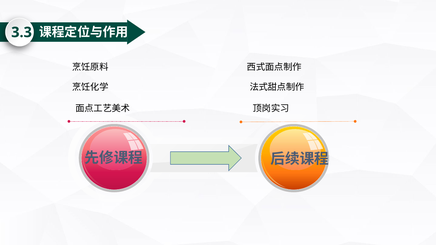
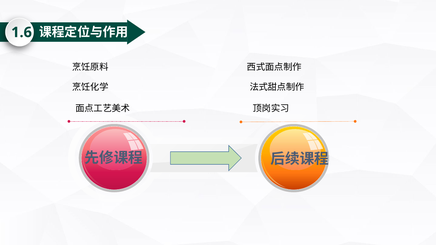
3.3: 3.3 -> 1.6 (22, 32)
